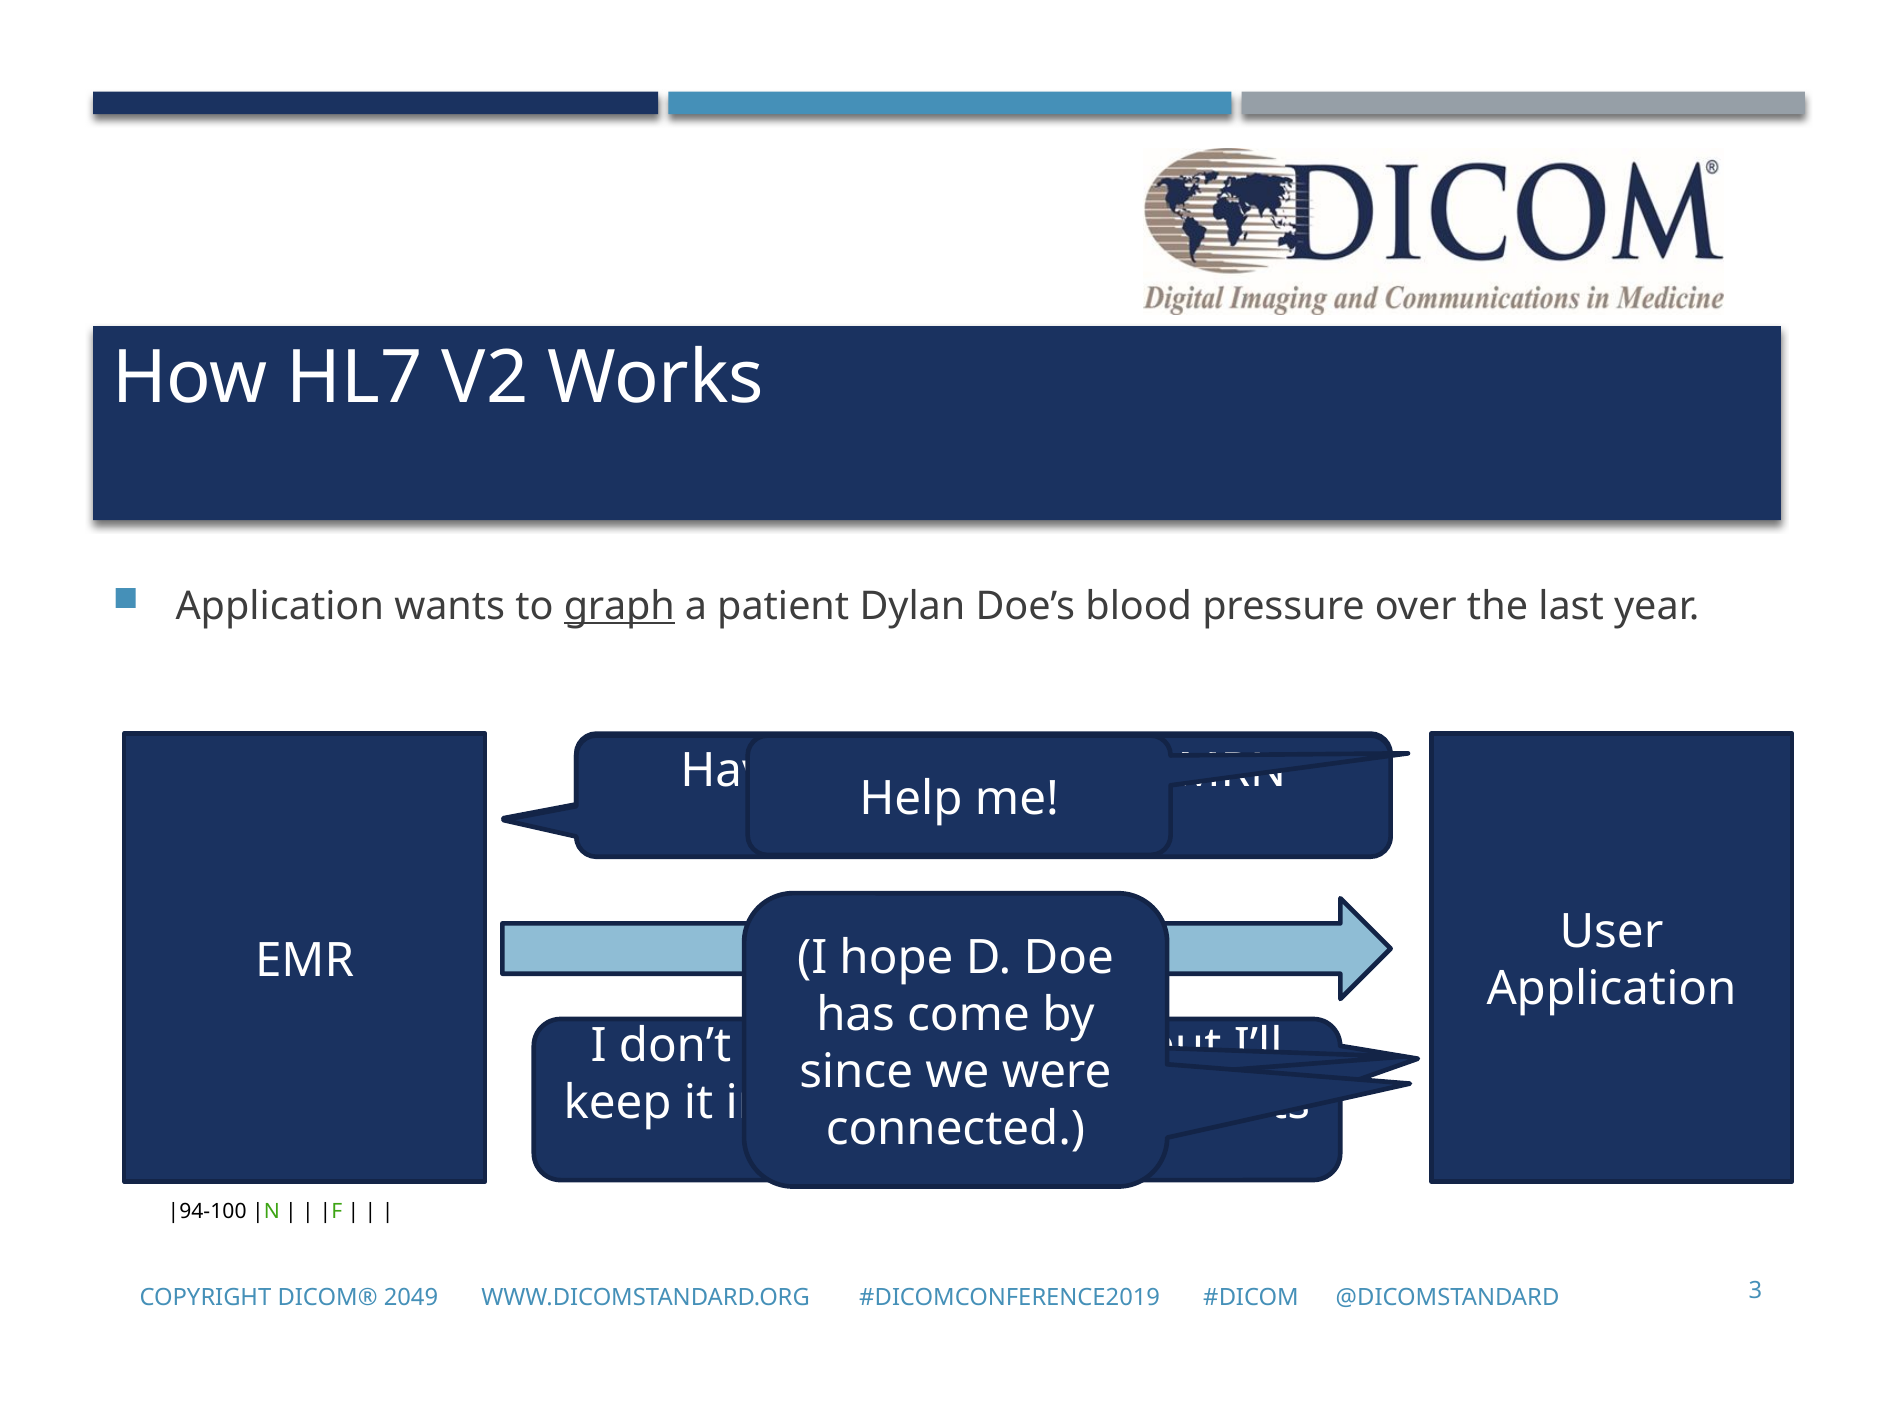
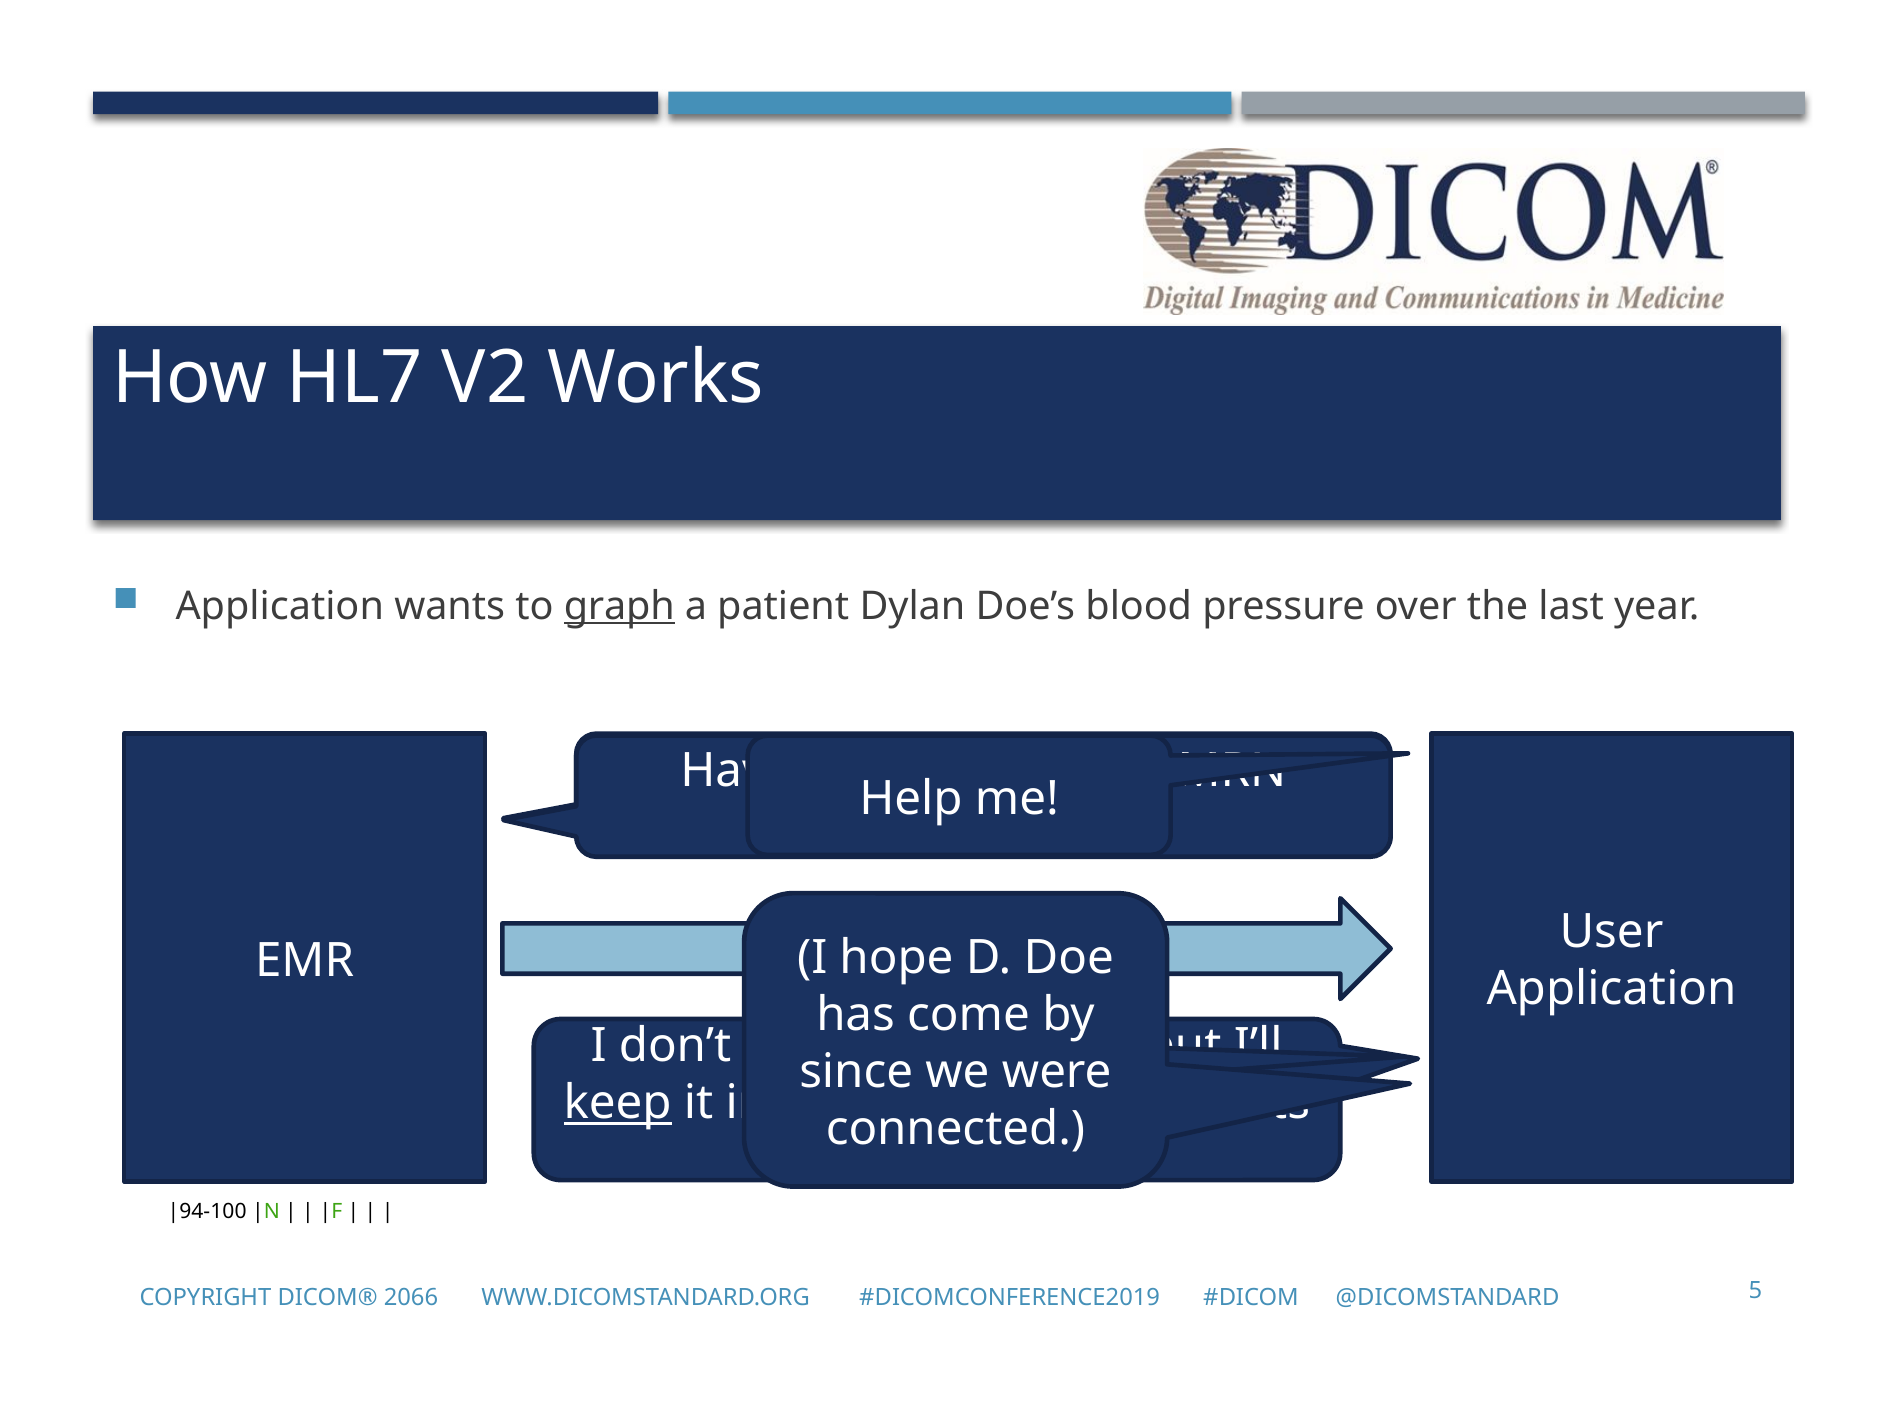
keep underline: none -> present (618, 1103)
2049: 2049 -> 2066 (411, 1298)
3: 3 -> 5 (1755, 1291)
